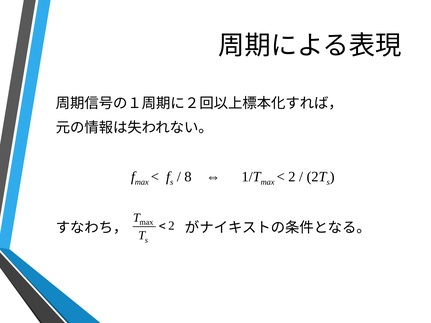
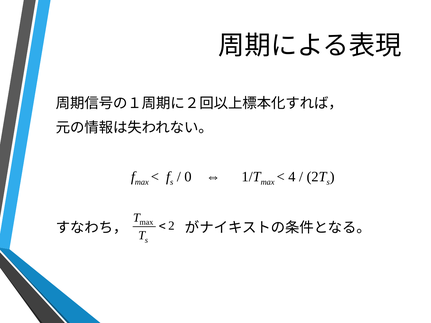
8: 8 -> 0 (188, 177)
2: 2 -> 4 (292, 177)
